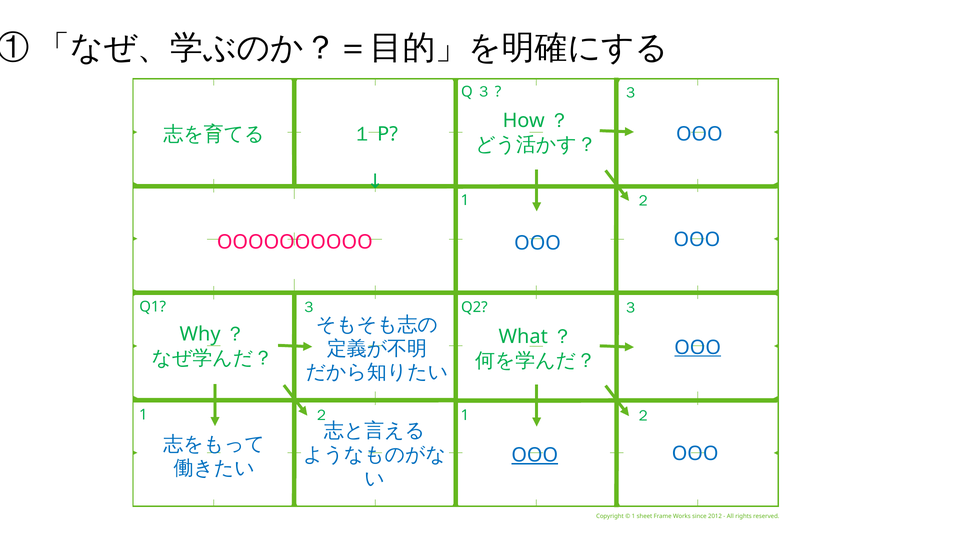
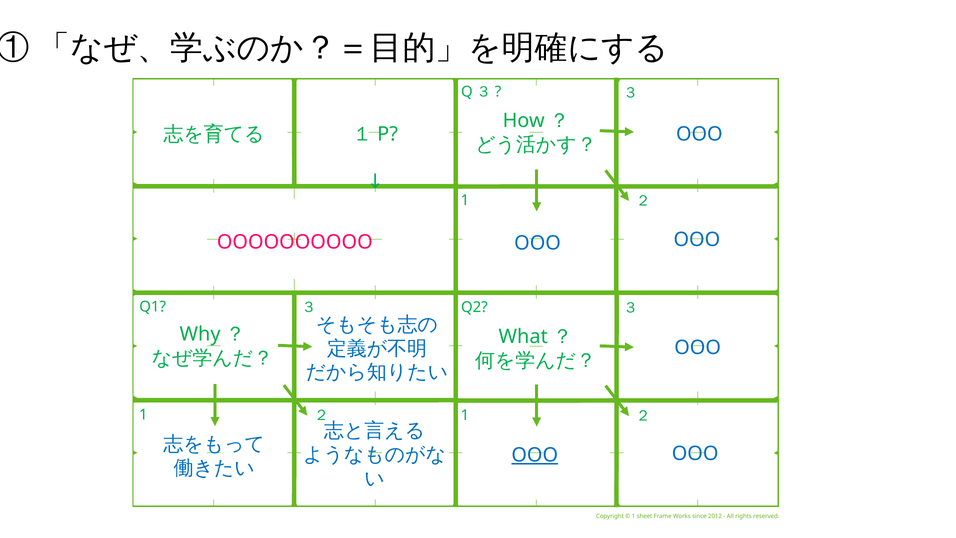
OOO underline: present -> none (698, 347)
